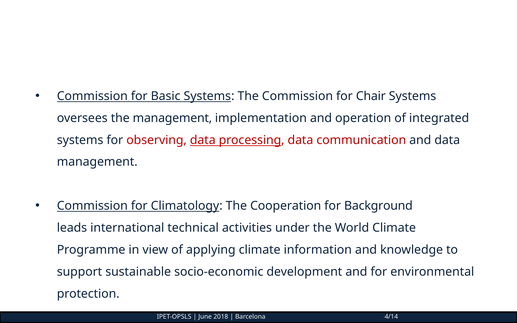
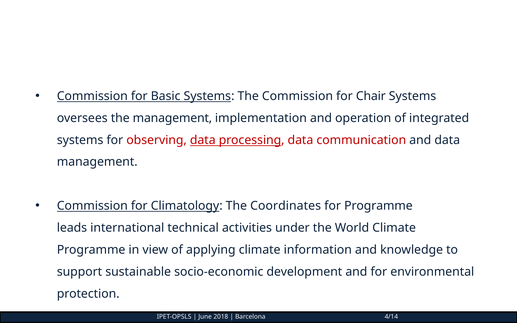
Cooperation: Cooperation -> Coordinates (286, 206)
for Background: Background -> Programme (378, 206)
